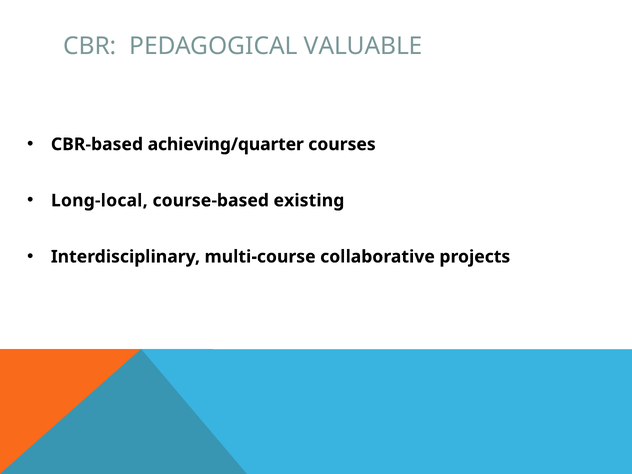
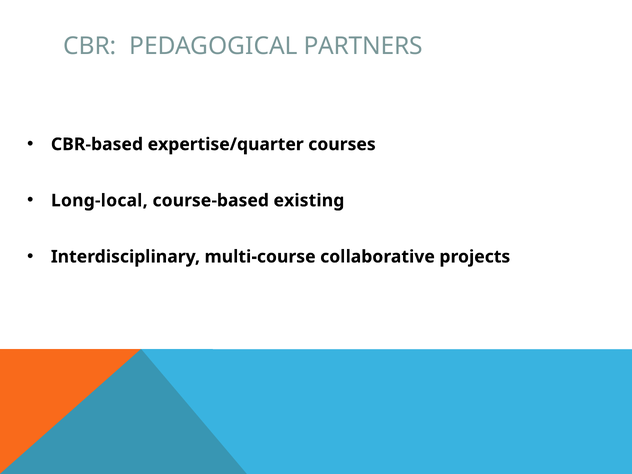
VALUABLE: VALUABLE -> PARTNERS (363, 46)
achieving/quarter: achieving/quarter -> expertise/quarter (226, 144)
